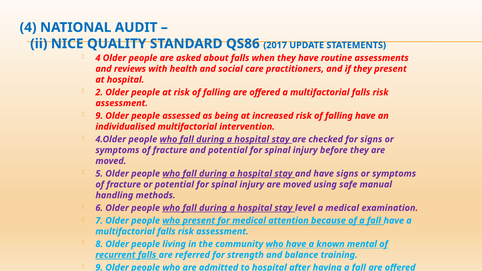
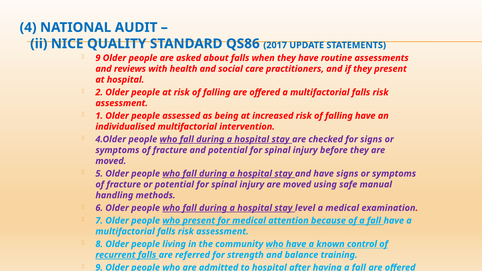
4: 4 -> 9 (98, 58)
9: 9 -> 1 (99, 116)
mental: mental -> control (362, 244)
